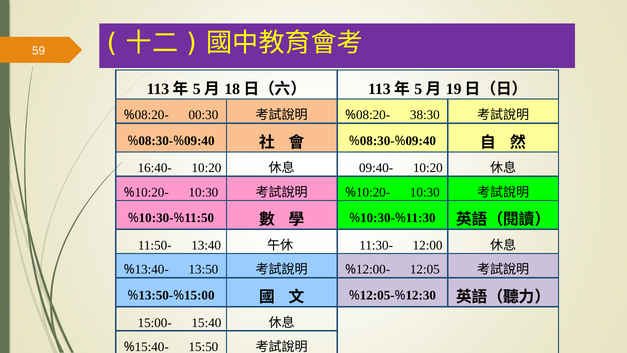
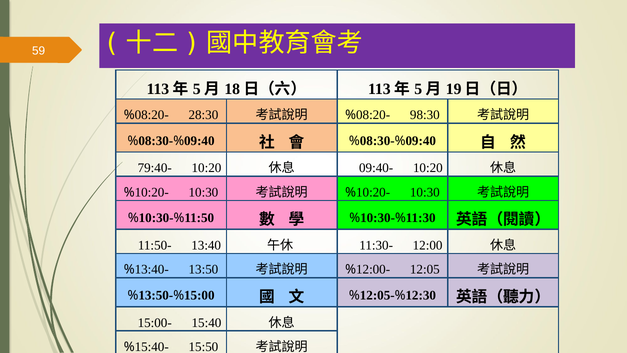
00:30: 00:30 -> 28:30 (203, 115)
38:30: 38:30 -> 98:30 (425, 115)
16:40-: 16:40- -> 79:40- (155, 168)
